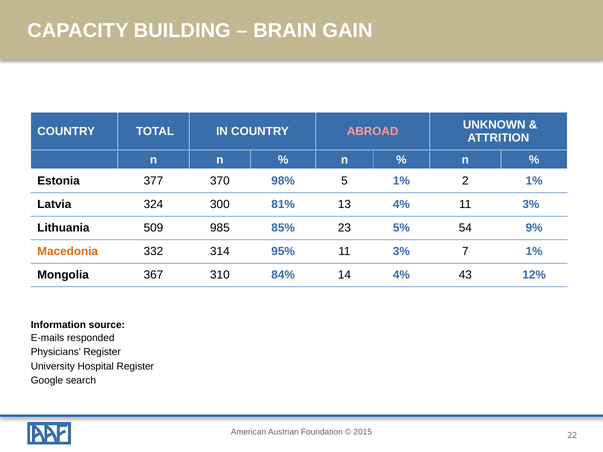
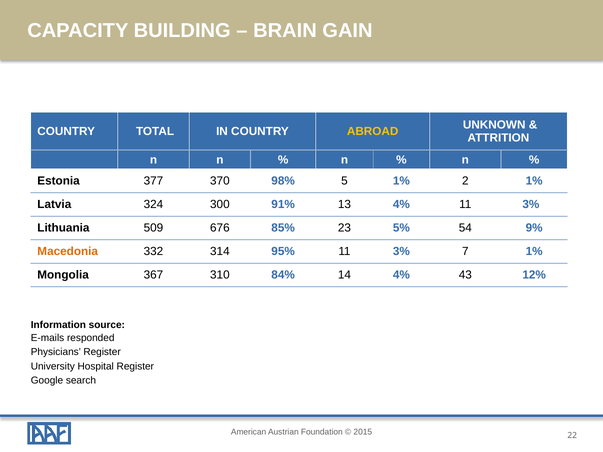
ABROAD colour: pink -> yellow (373, 131)
81%: 81% -> 91% (283, 205)
985: 985 -> 676 (220, 228)
